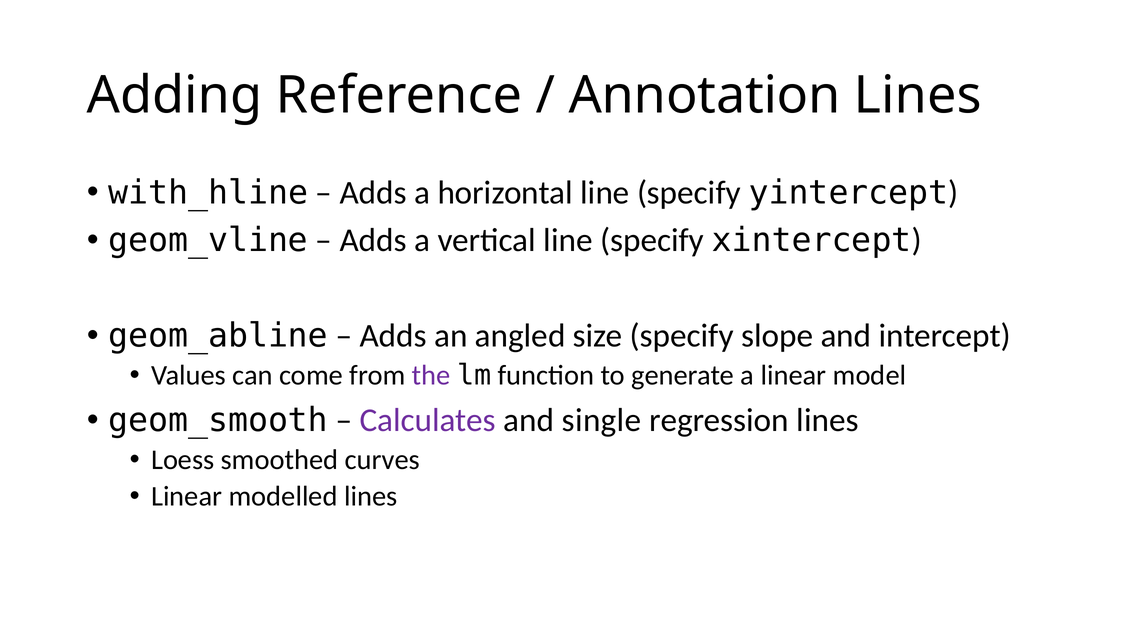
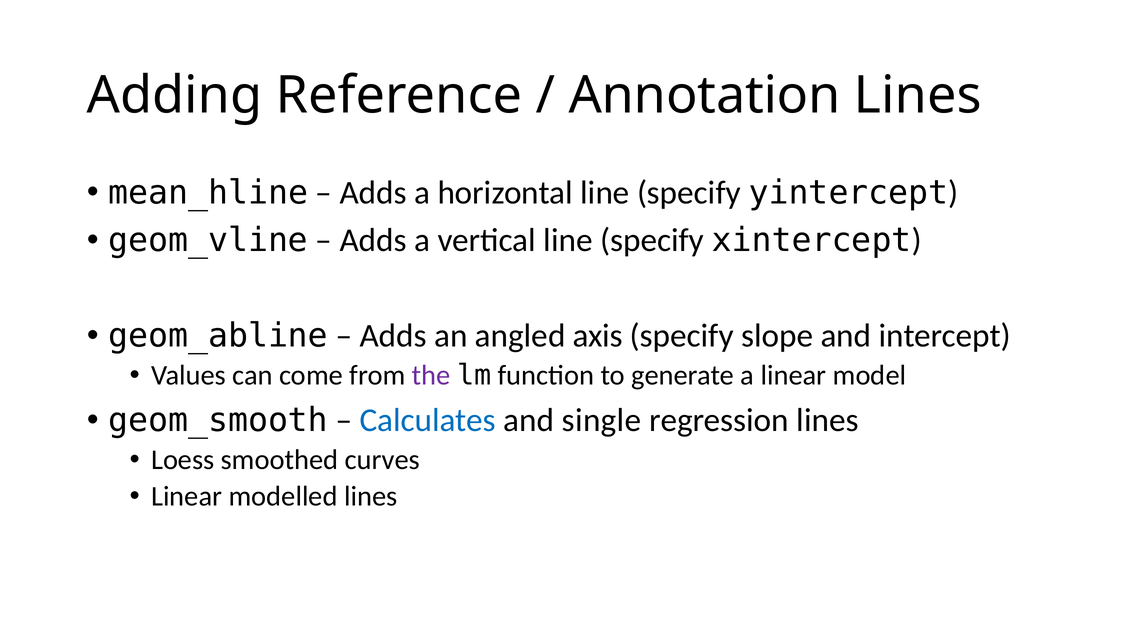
with_hline: with_hline -> mean_hline (208, 193)
size: size -> axis (598, 336)
Calculates colour: purple -> blue (428, 421)
